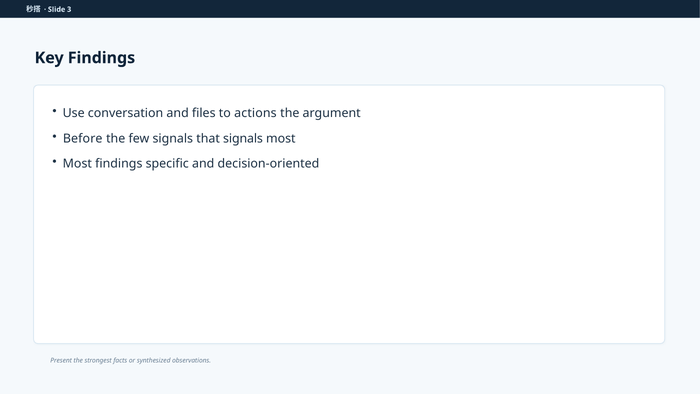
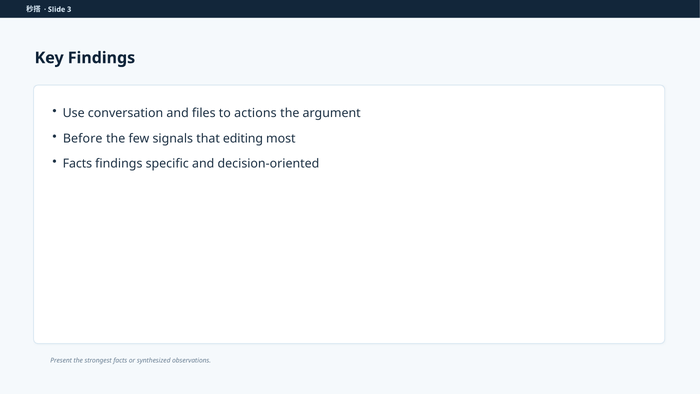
that signals: signals -> editing (243, 138)
Most: Most -> Facts (77, 163)
